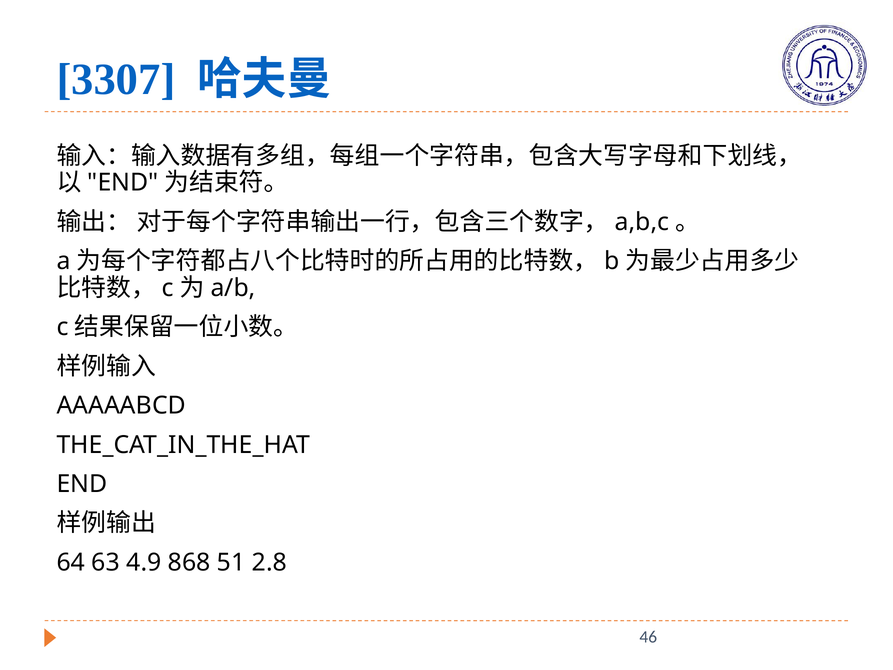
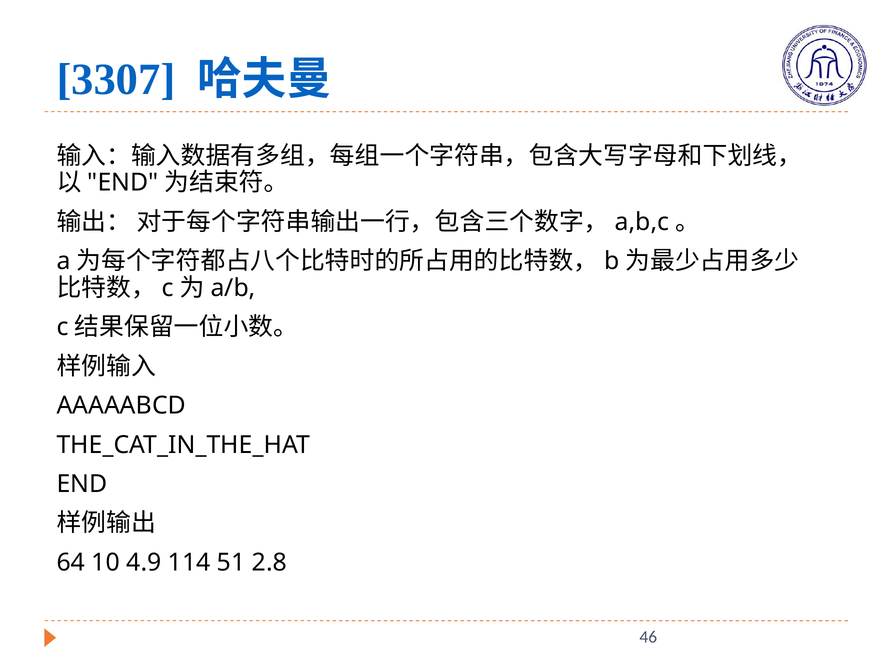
63: 63 -> 10 (106, 562)
868: 868 -> 114 (189, 562)
